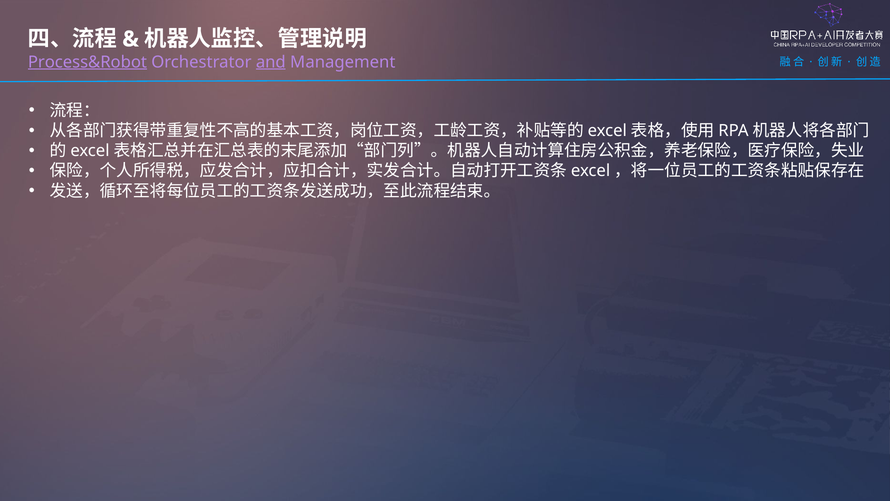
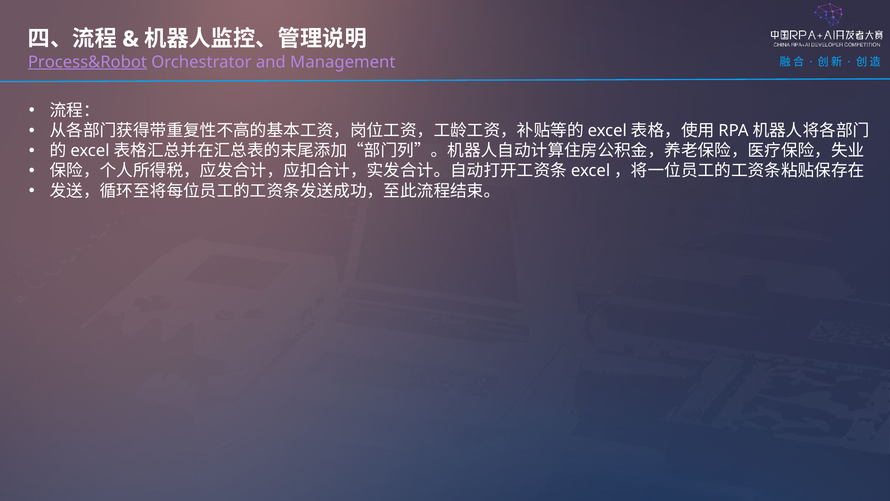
and underline: present -> none (271, 62)
